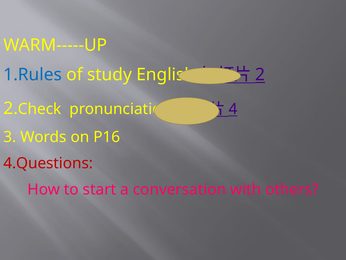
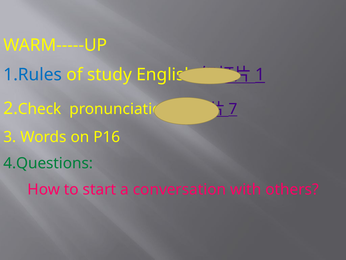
2: 2 -> 1 (260, 74)
4: 4 -> 7 (233, 109)
4.Questions colour: red -> green (48, 163)
